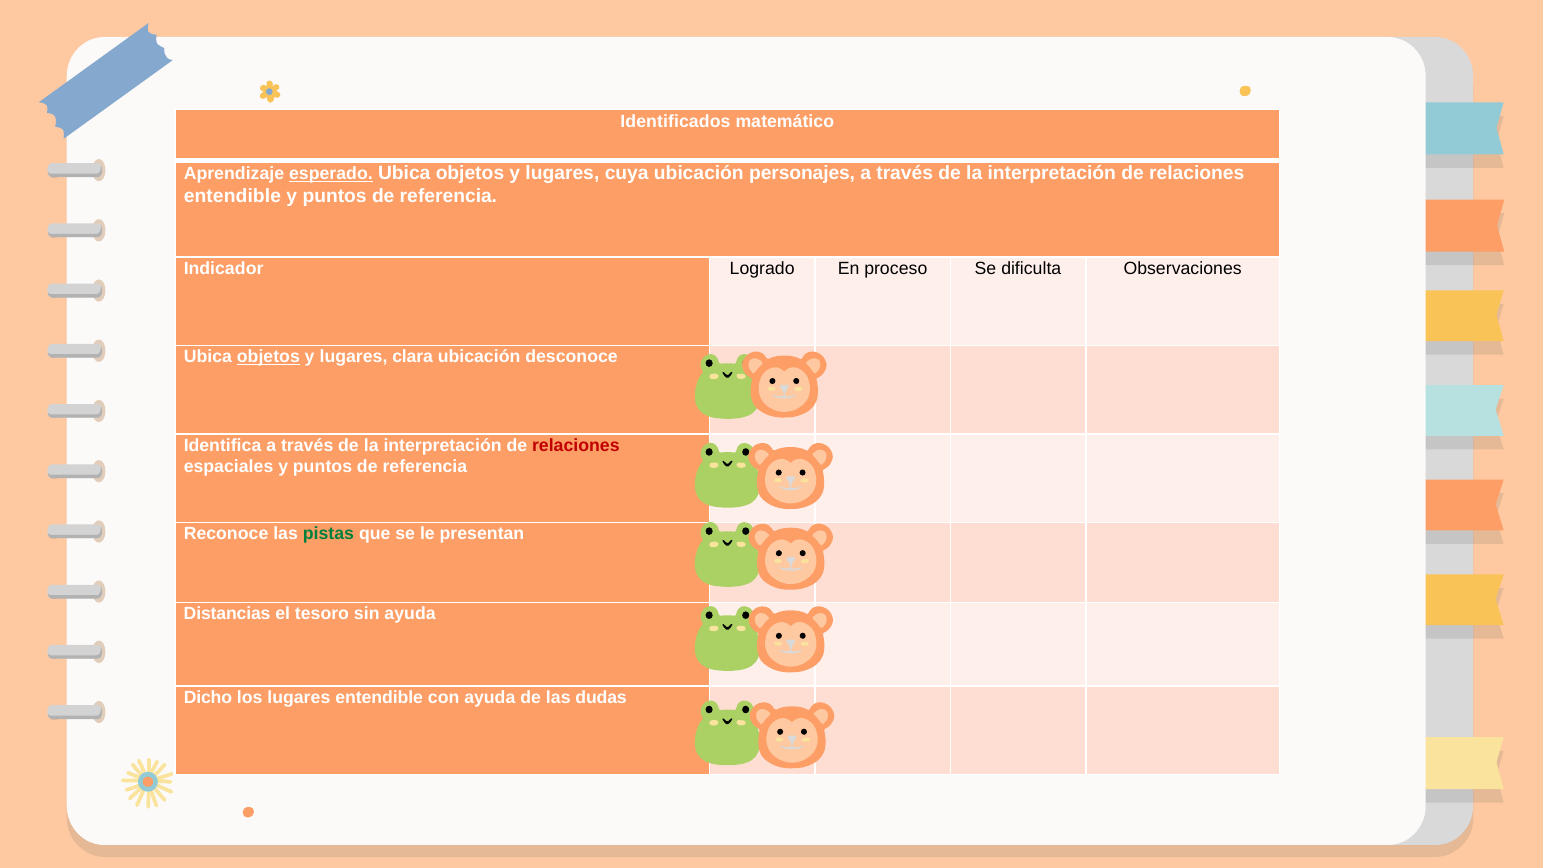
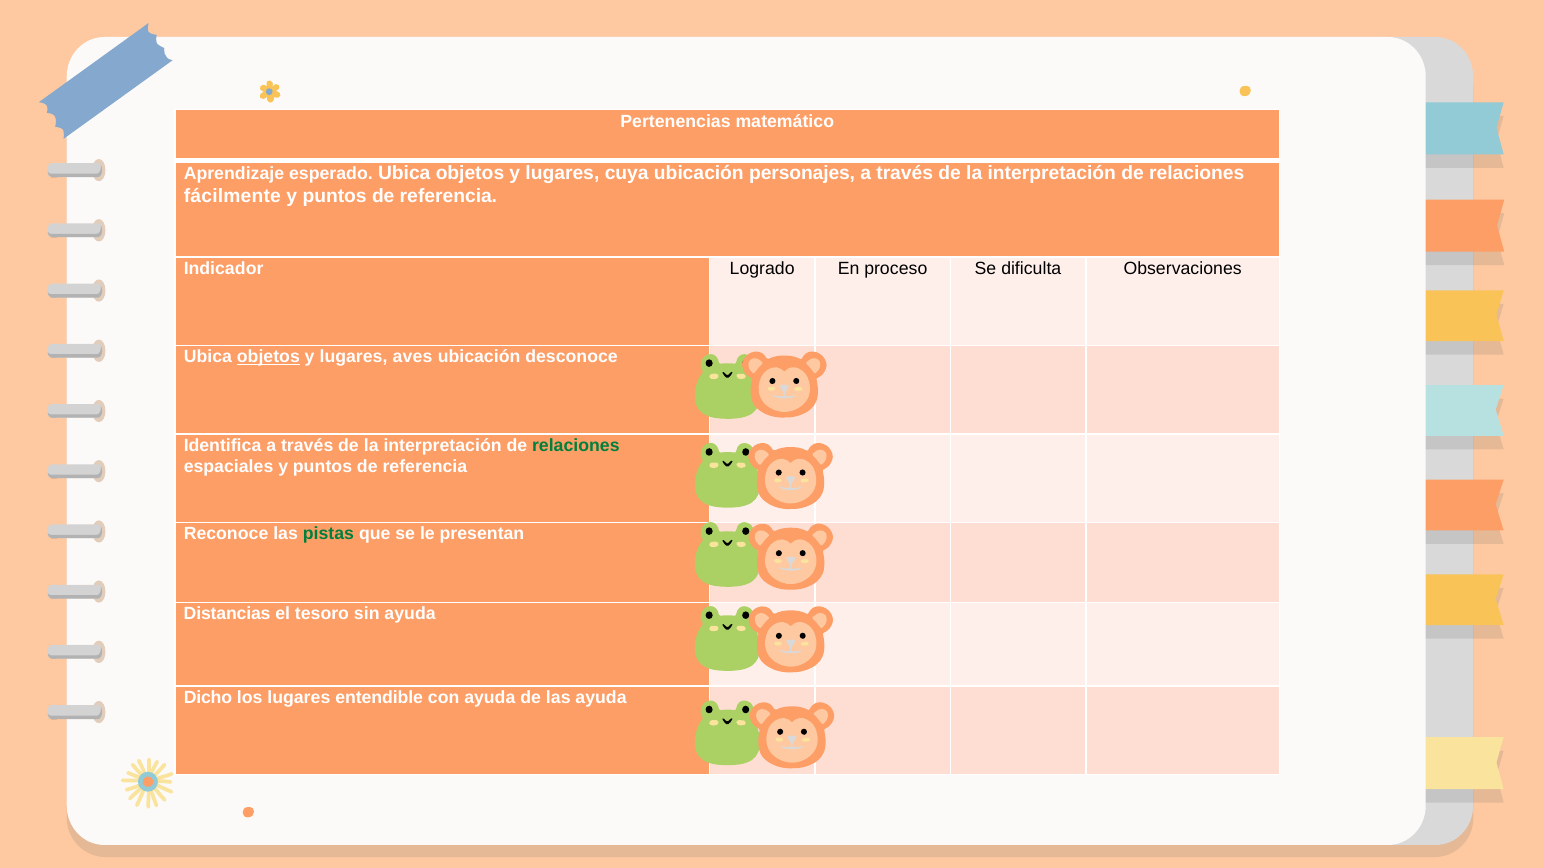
Identificados: Identificados -> Pertenencias (676, 121)
esperado underline: present -> none (331, 174)
entendible: entendible -> fácilmente (232, 196)
clara: clara -> aves (412, 357)
relaciones colour: red -> green (576, 445)
las dudas: dudas -> ayuda (601, 697)
